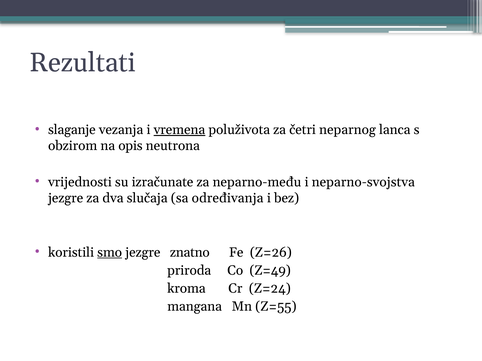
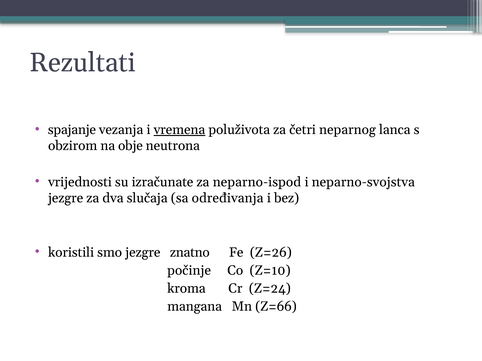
slaganje: slaganje -> spajanje (72, 130)
opis: opis -> obje (130, 146)
neparno-među: neparno-među -> neparno-ispod (257, 182)
smo underline: present -> none (110, 253)
priroda: priroda -> počinje (189, 271)
Z=49: Z=49 -> Z=10 (270, 271)
Z=55: Z=55 -> Z=66 (276, 307)
